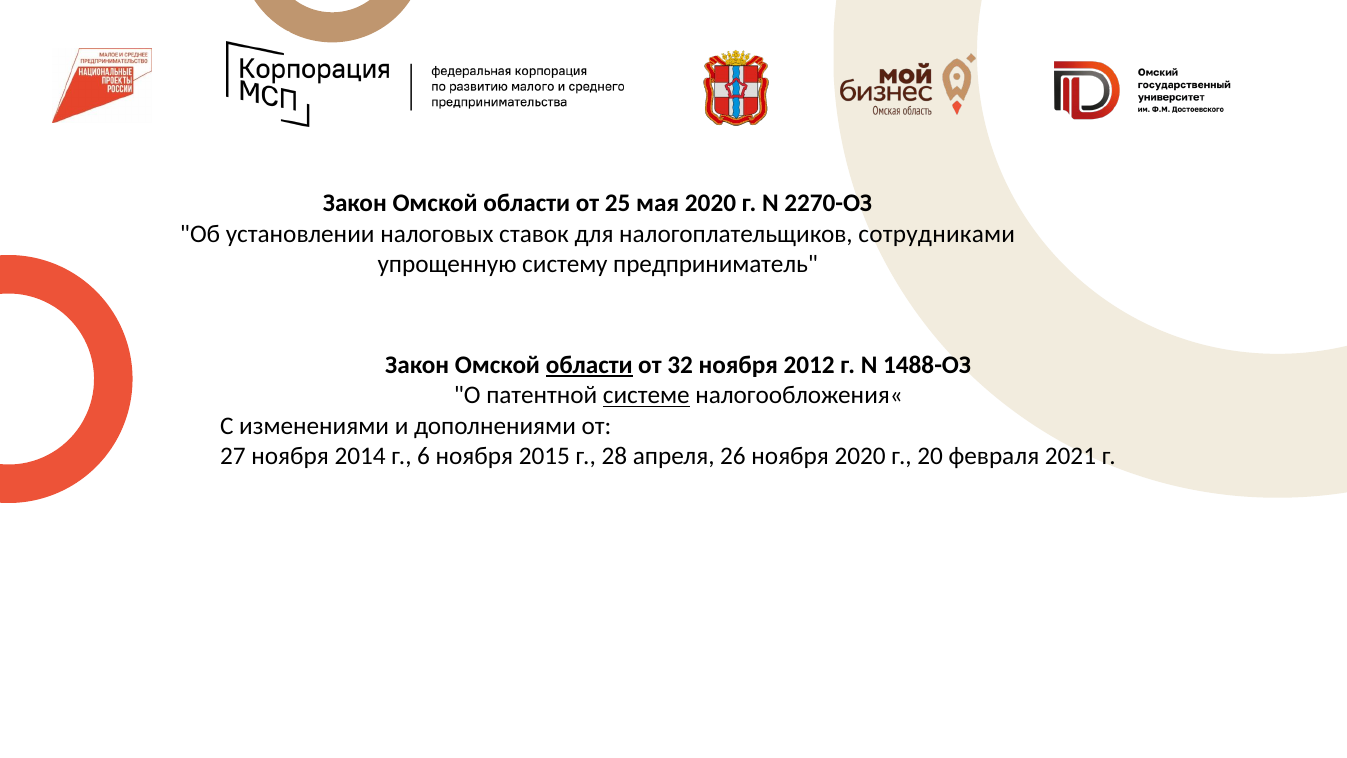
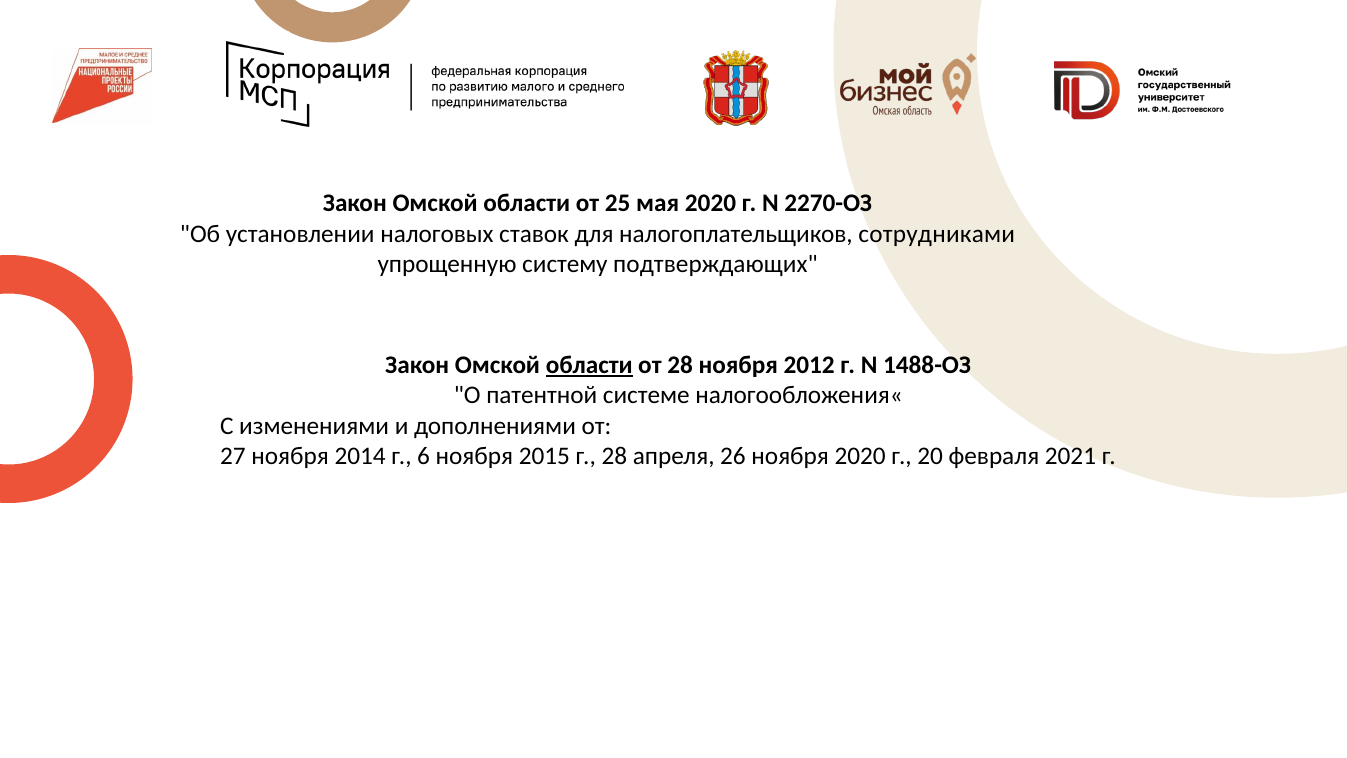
предприниматель: предприниматель -> подтверждающих (715, 264)
от 32: 32 -> 28 (680, 365)
системе underline: present -> none (646, 395)
